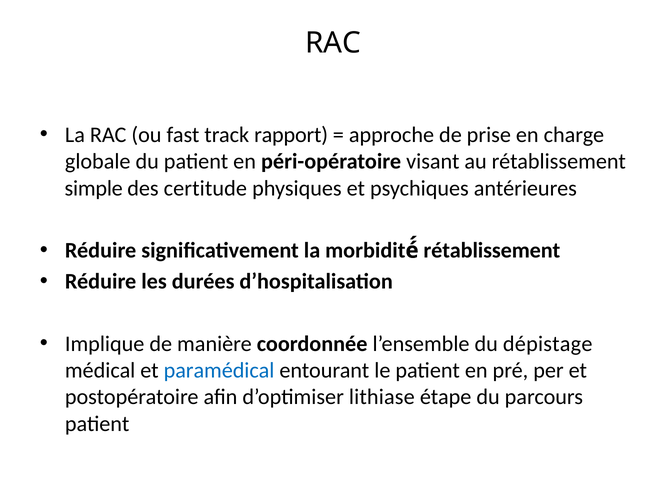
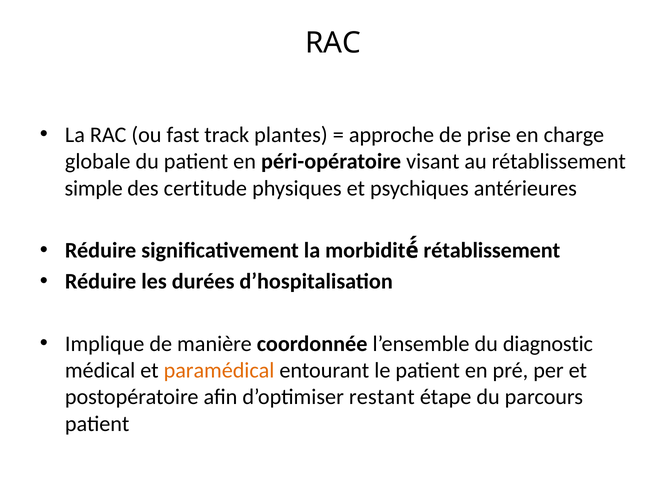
rapport: rapport -> plantes (291, 135)
dépistage: dépistage -> diagnostic (548, 343)
paramédical colour: blue -> orange (219, 370)
lithiase: lithiase -> restant (382, 397)
